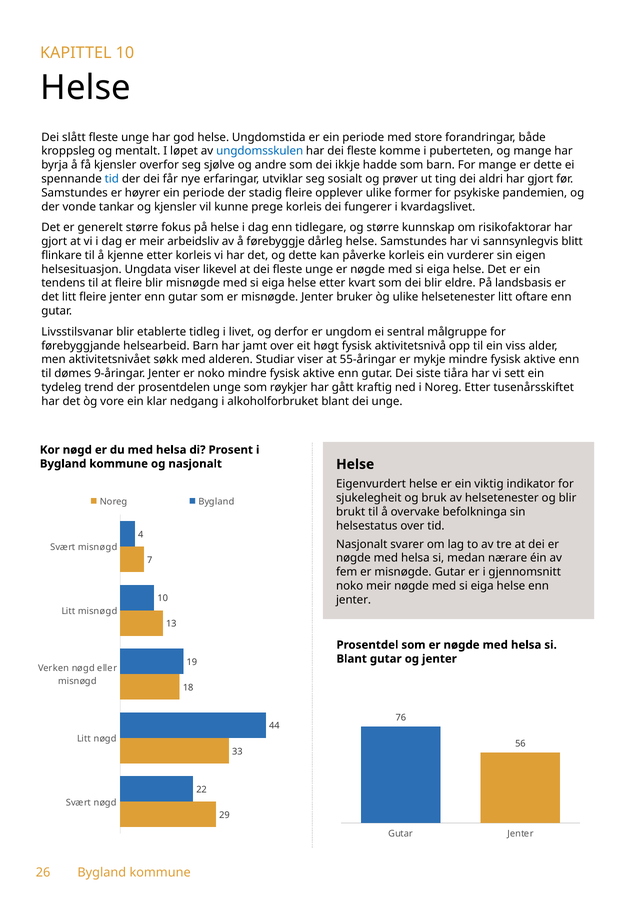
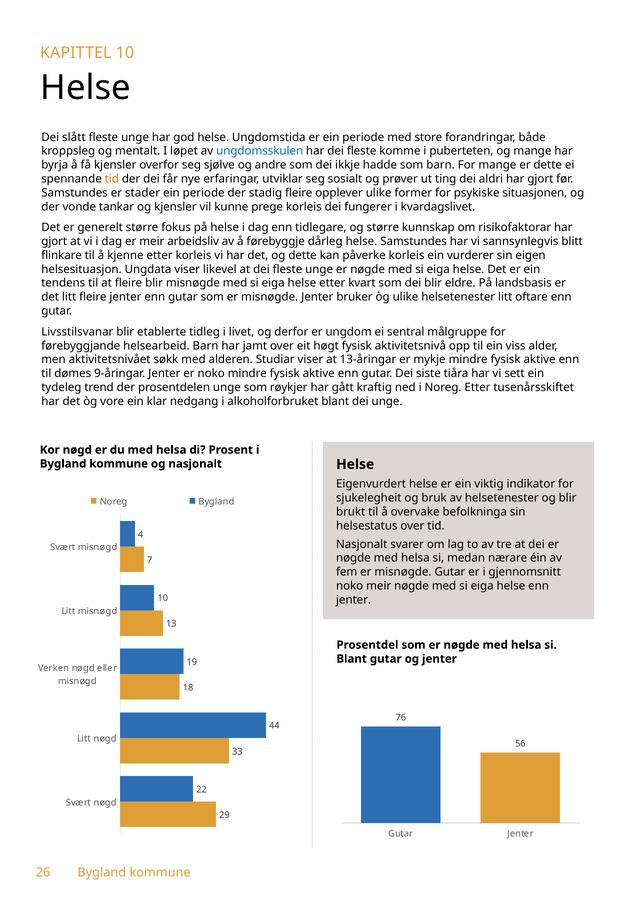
tid colour: blue -> orange (112, 179)
høyrer: høyrer -> stader (143, 193)
pandemien: pandemien -> situasjonen (535, 193)
55-åringar: 55-åringar -> 13-åringar (368, 359)
